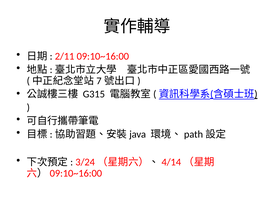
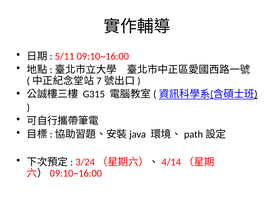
2/11: 2/11 -> 5/11 (65, 56)
